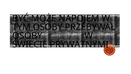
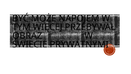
TYM OSOBY: OSOBY -> WIĘCEJ (48, 27)
OSOBY: OSOBY -> OBRAZ (27, 36)
